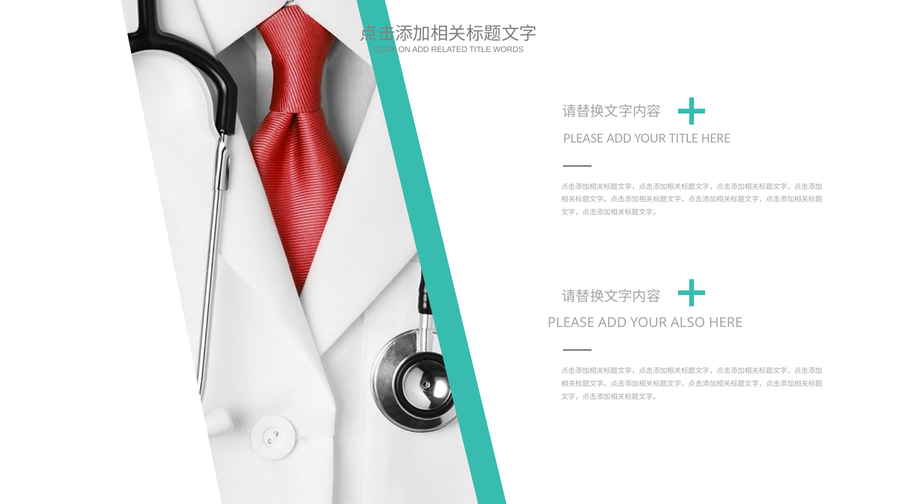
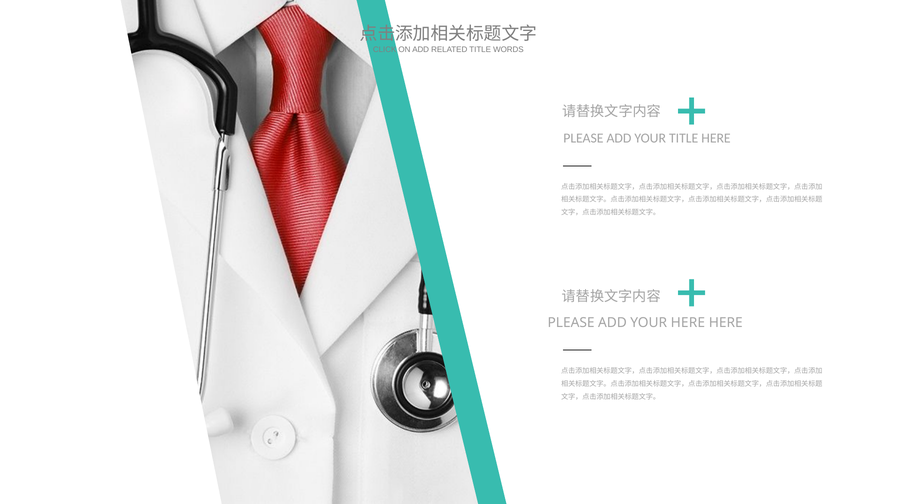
YOUR ALSO: ALSO -> HERE (688, 323)
